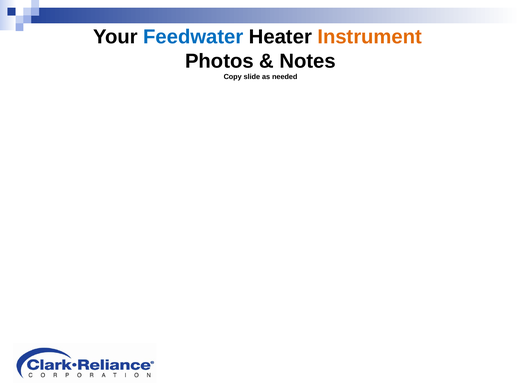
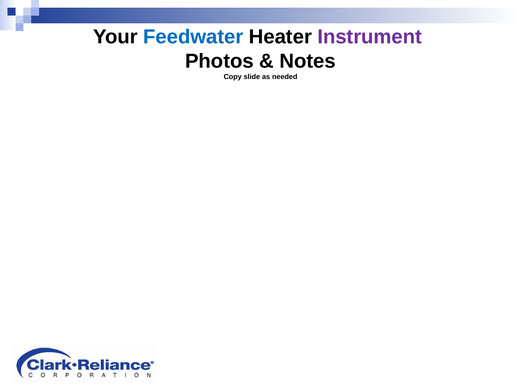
Instrument colour: orange -> purple (370, 37)
